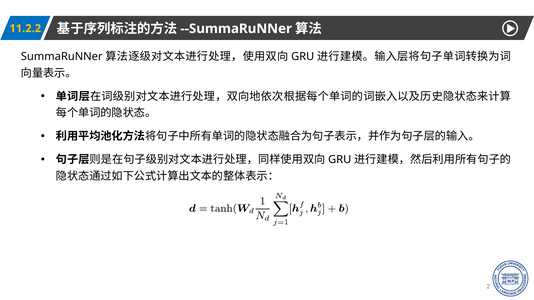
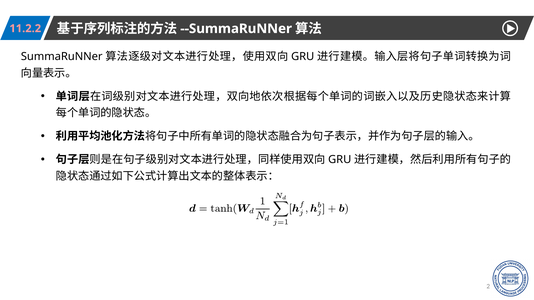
11.2.2 colour: yellow -> pink (25, 29)
